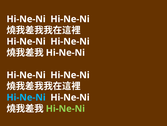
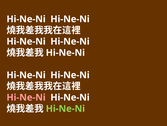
Hi-Ne-Ni colour: light blue -> pink (26, 97)
